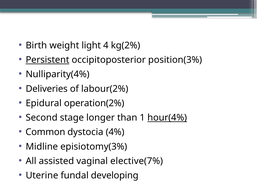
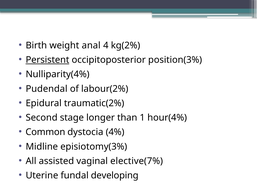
light: light -> anal (91, 45)
Deliveries: Deliveries -> Pudendal (47, 89)
operation(2%: operation(2% -> traumatic(2% (94, 103)
hour(4% underline: present -> none (167, 118)
